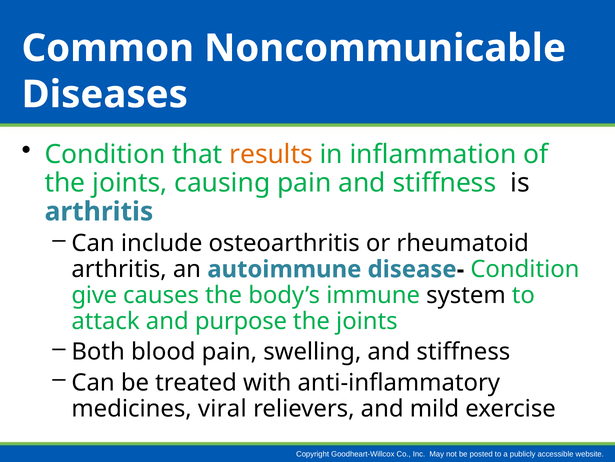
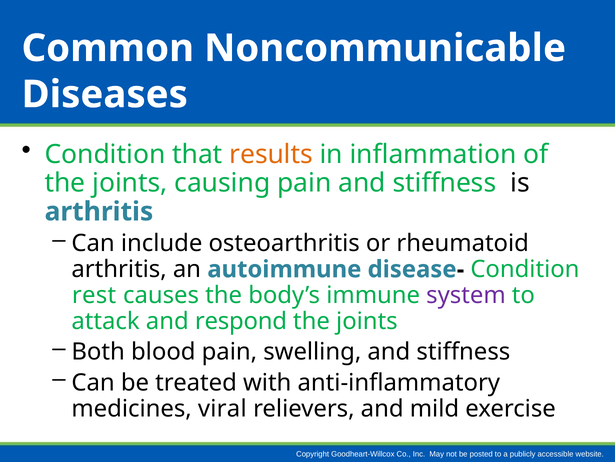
give: give -> rest (94, 295)
system colour: black -> purple (466, 295)
purpose: purpose -> respond (241, 321)
